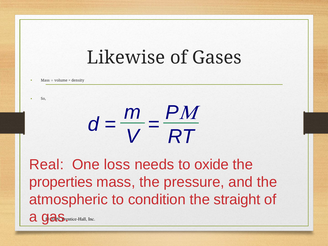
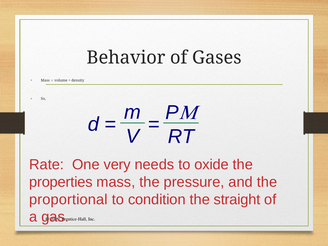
Likewise: Likewise -> Behavior (126, 57)
Real: Real -> Rate (47, 164)
loss: loss -> very (117, 164)
atmospheric: atmospheric -> proportional (68, 199)
